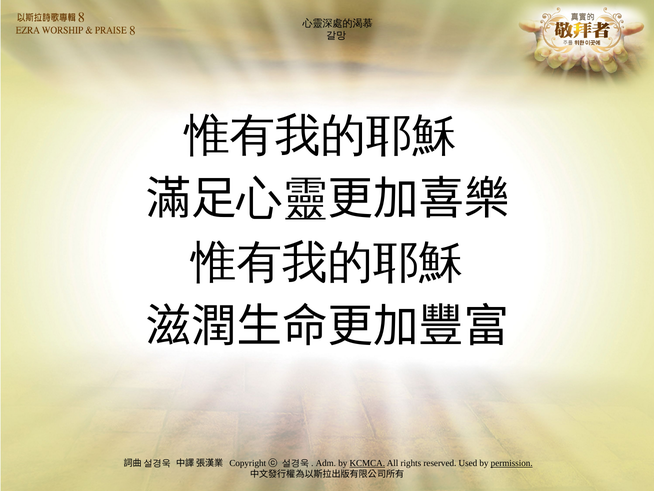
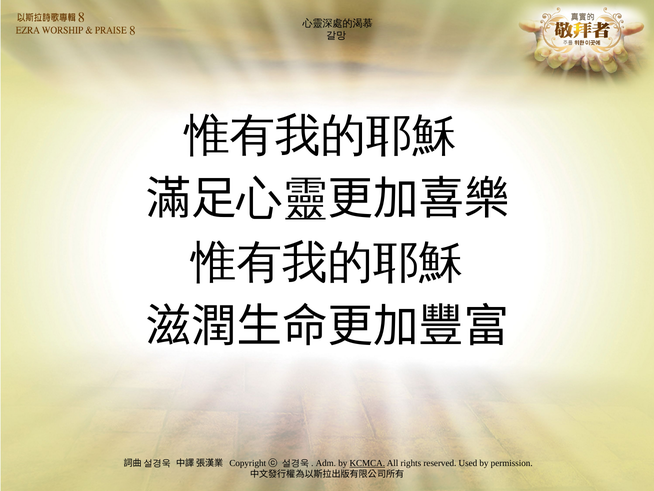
permission underline: present -> none (512, 463)
